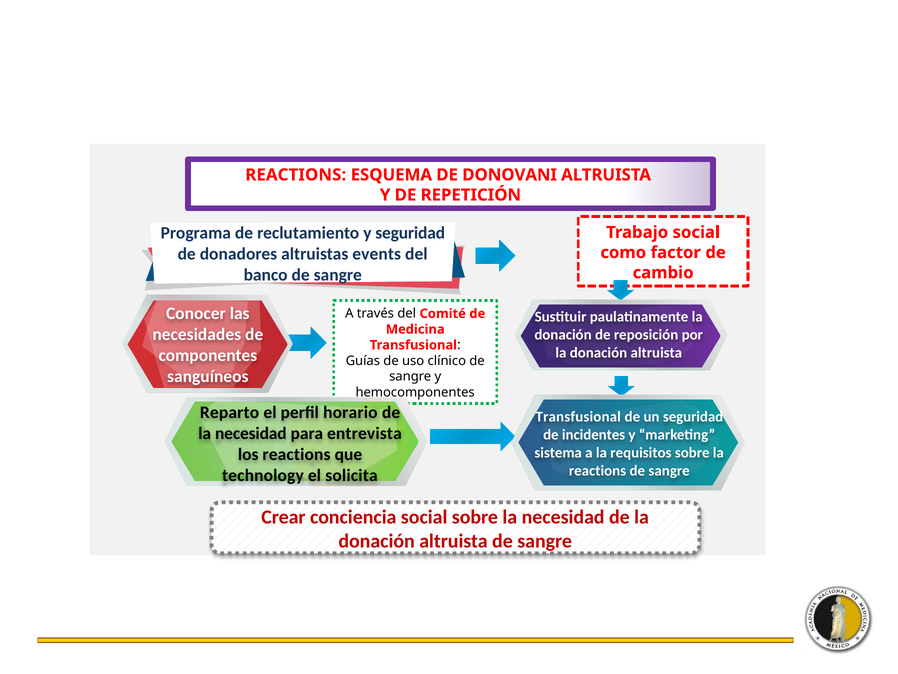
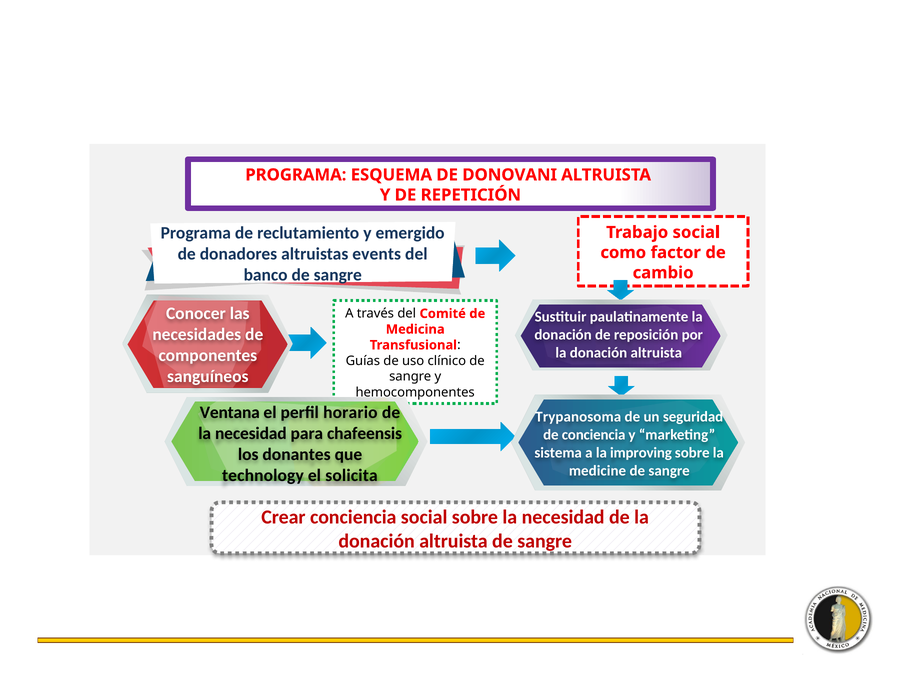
REACTIONS: REACTIONS -> PROGRAMA (296, 175)
y seguridad: seguridad -> emergido (410, 233)
Reparto: Reparto -> Ventana (230, 412)
Transfusional: Transfusional -> Trypanosoma (578, 417)
entrevista: entrevista -> chafeensis (365, 433)
de incidentes: incidentes -> conciencia (594, 435)
requisitos: requisitos -> improving (641, 453)
los reactions: reactions -> donantes (297, 454)
reactions: reactions -> medicine (598, 471)
